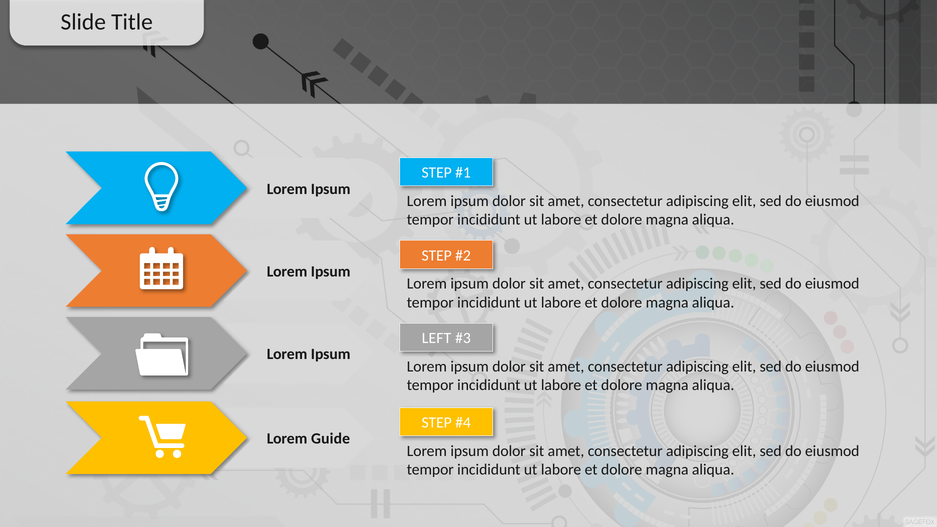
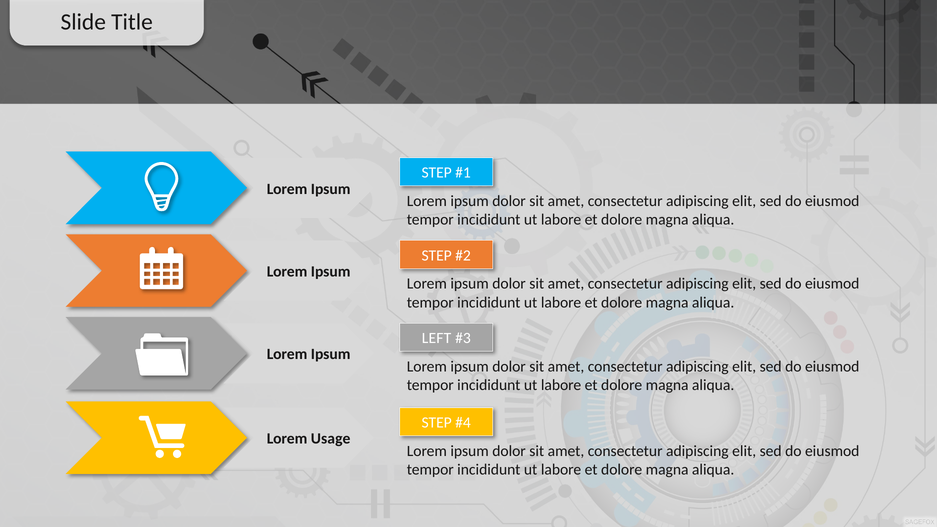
Guide: Guide -> Usage (331, 439)
